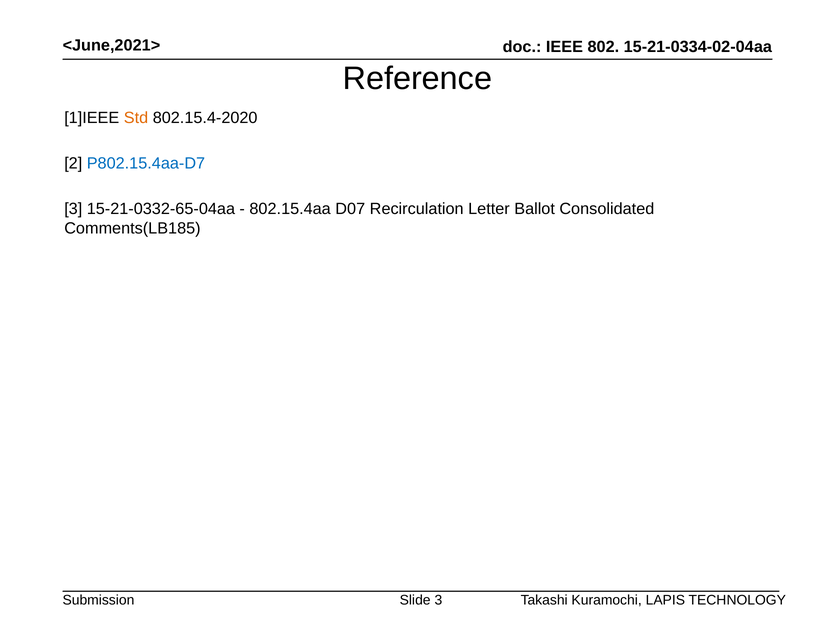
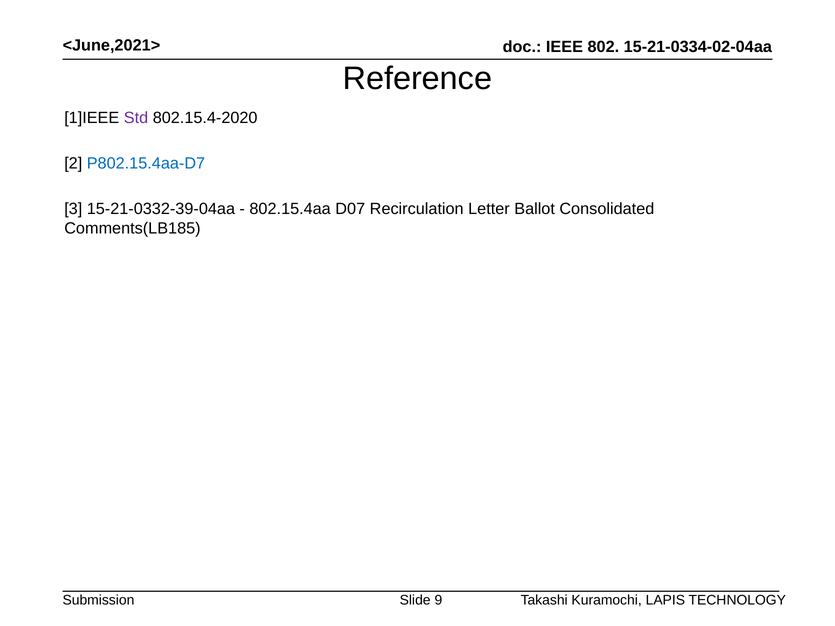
Std colour: orange -> purple (136, 118)
15-21-0332-65-04aa: 15-21-0332-65-04aa -> 15-21-0332-39-04aa (161, 209)
Slide 3: 3 -> 9 (438, 601)
